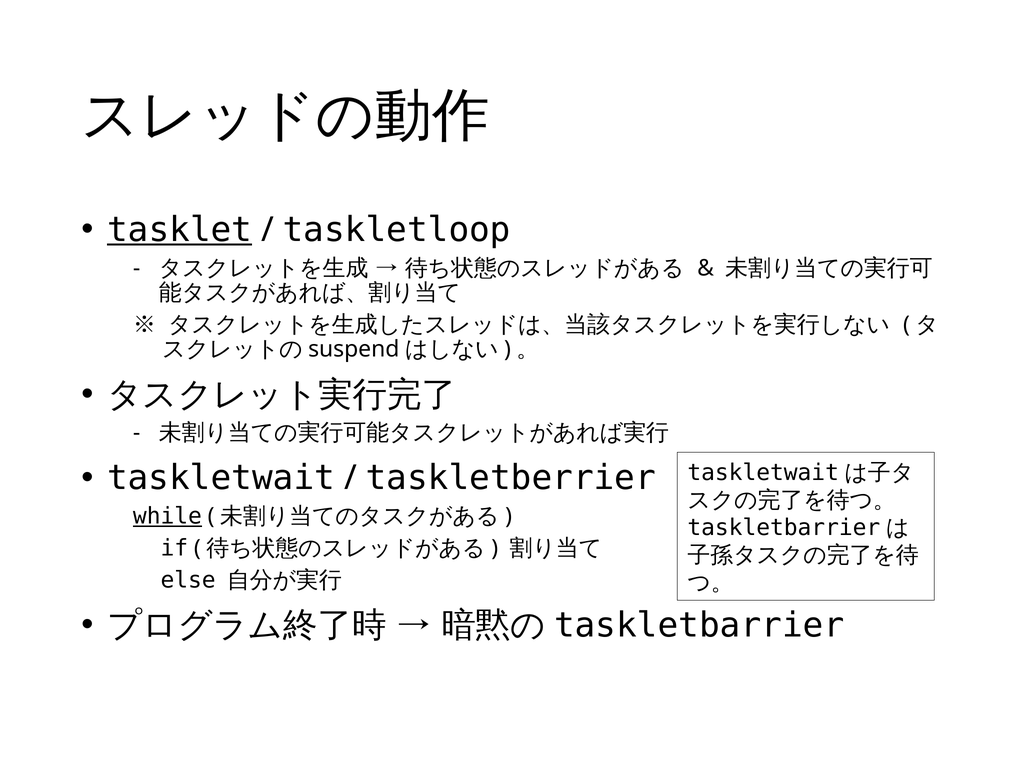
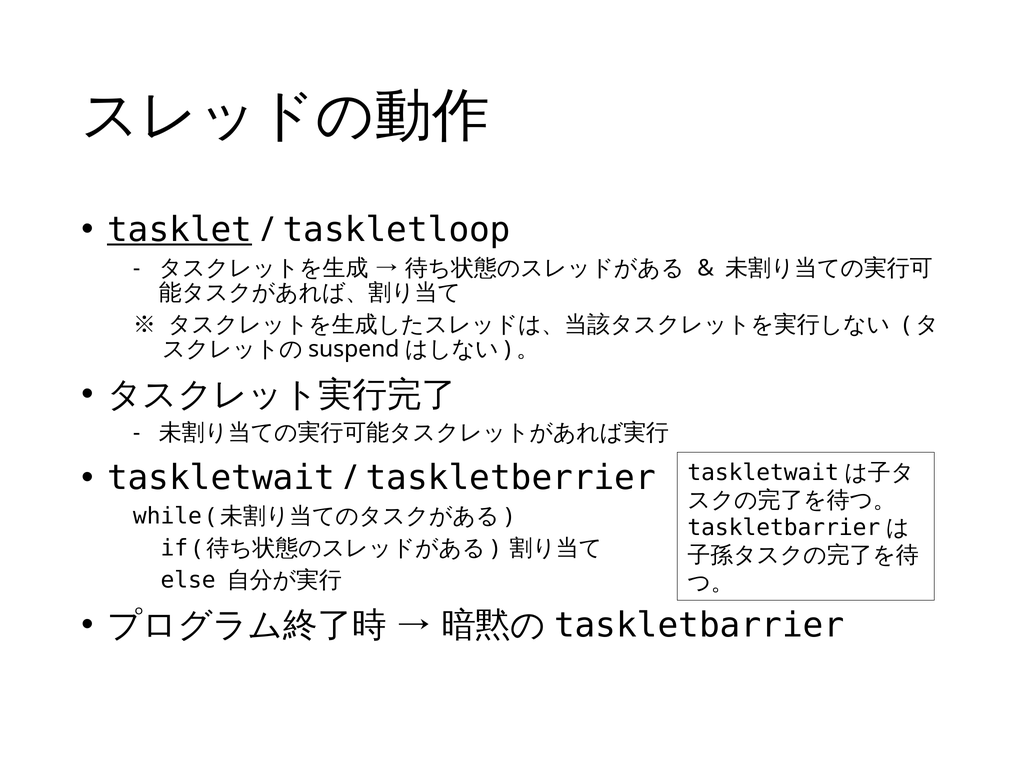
while underline: present -> none (167, 516)
